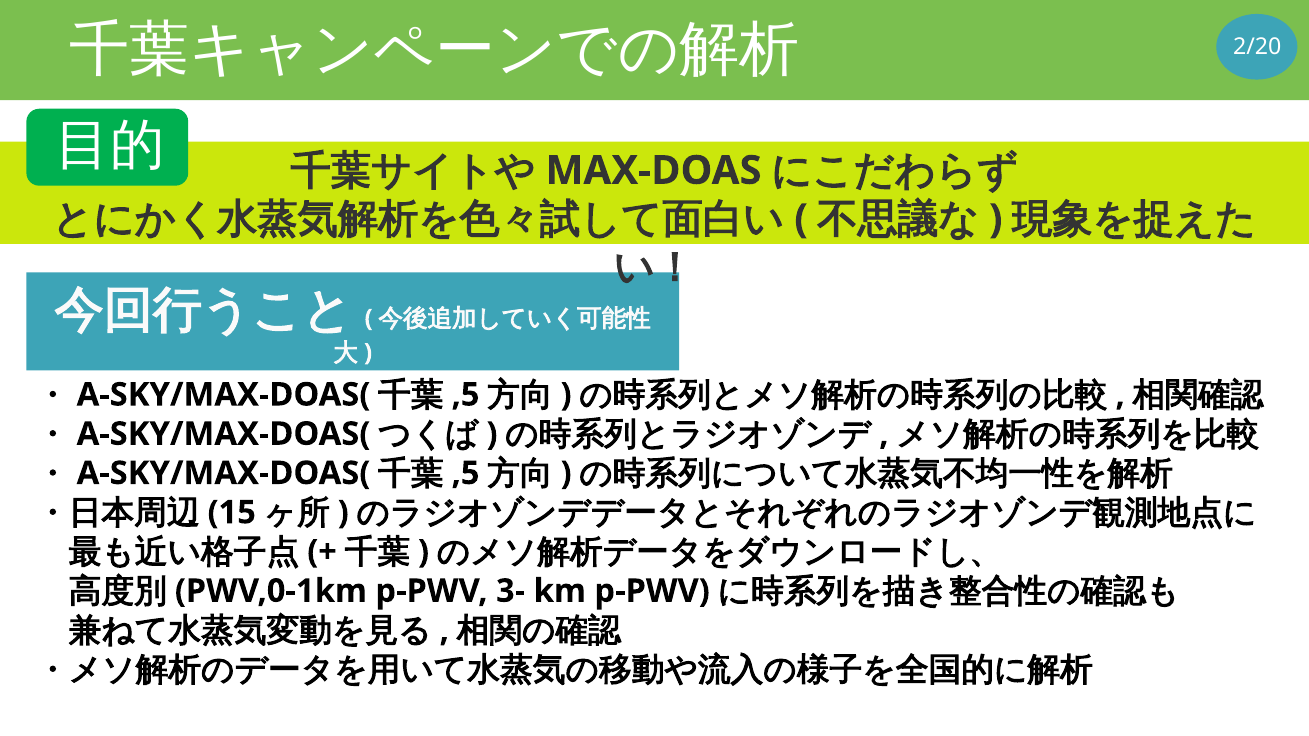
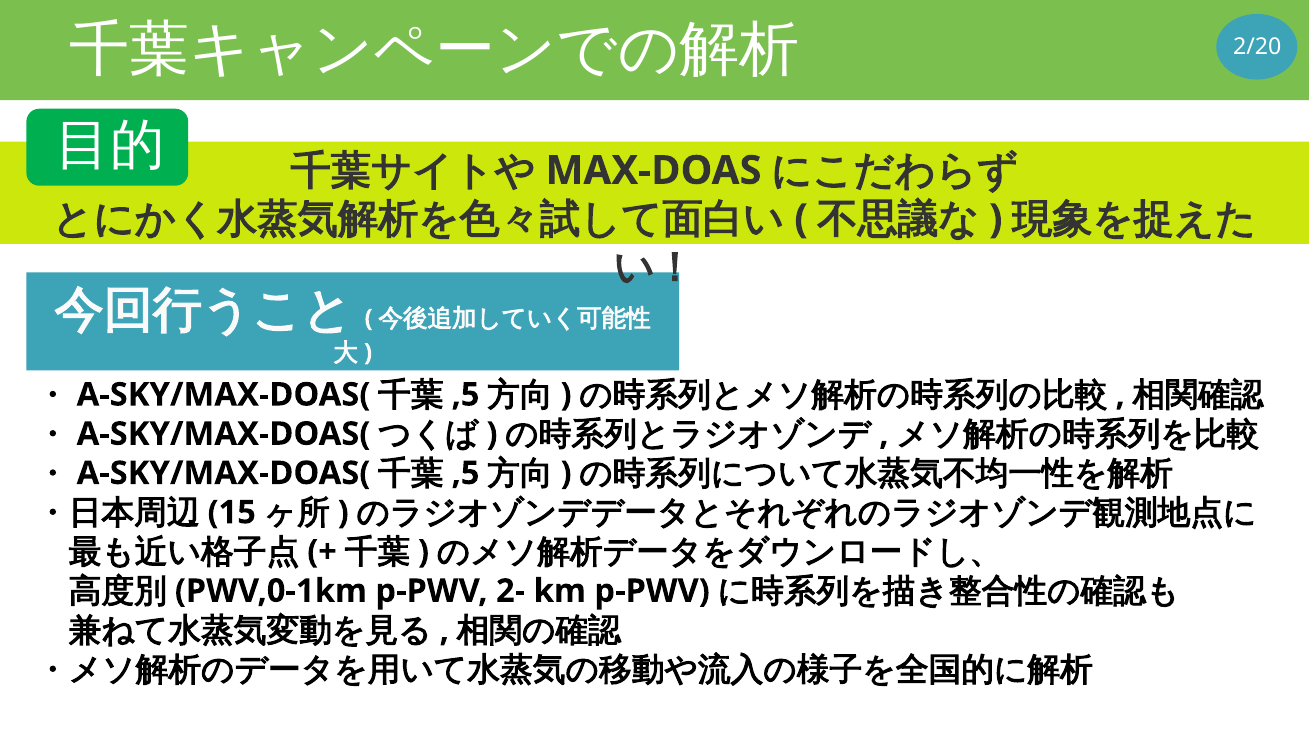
3-: 3- -> 2- (511, 591)
